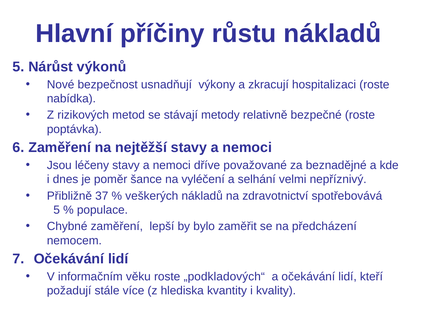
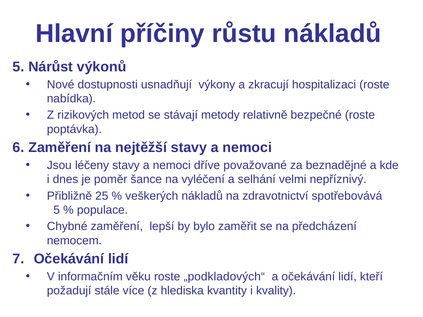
bezpečnost: bezpečnost -> dostupnosti (108, 85)
37: 37 -> 25 (102, 196)
